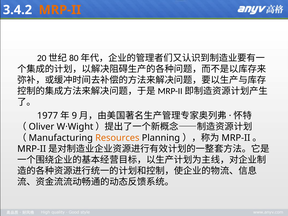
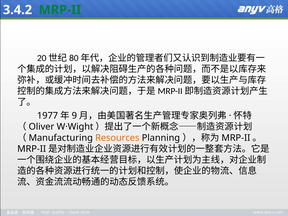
MRP-II colour: orange -> green (60, 10)
